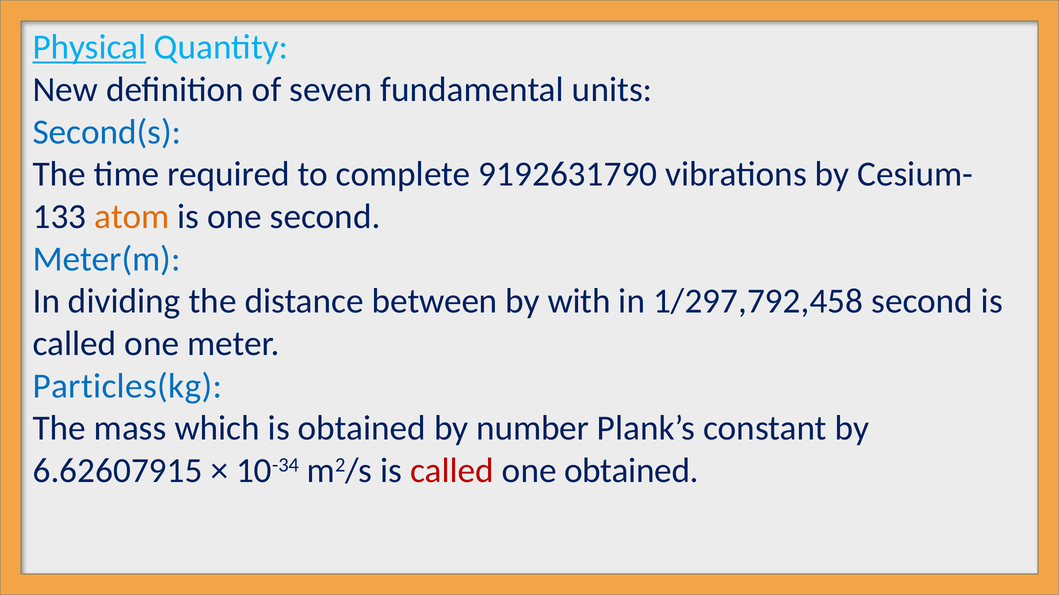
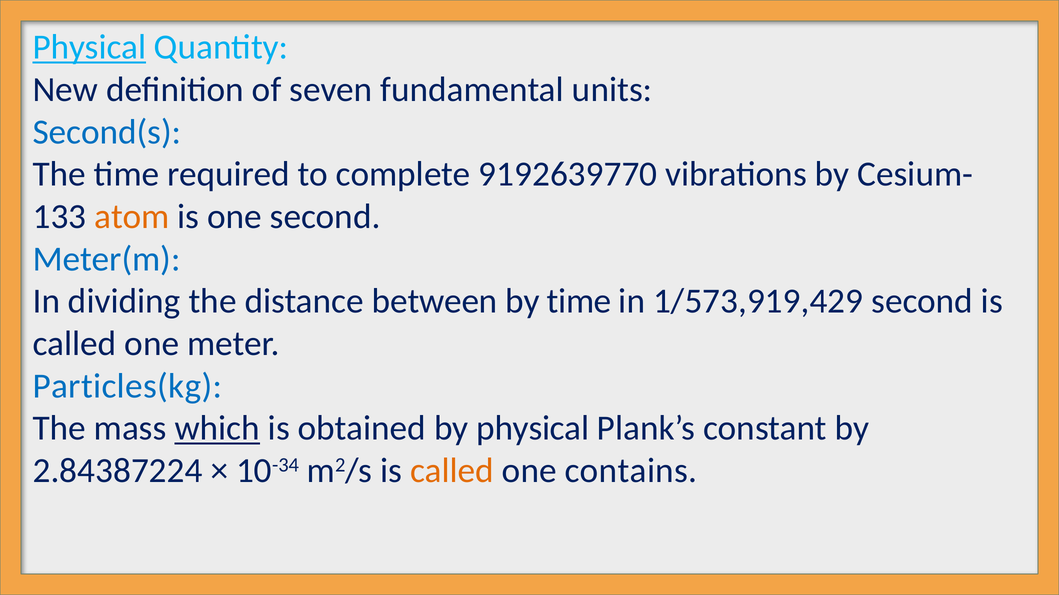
9192631790: 9192631790 -> 9192639770 (568, 174)
by with: with -> time (579, 302)
1/297,792,458: 1/297,792,458 -> 1/573,919,429 (758, 302)
which underline: none -> present (217, 429)
by number: number -> physical (533, 429)
6.62607915: 6.62607915 -> 2.84387224 (118, 471)
called colour: red -> orange (452, 471)
one obtained: obtained -> contains (631, 471)
